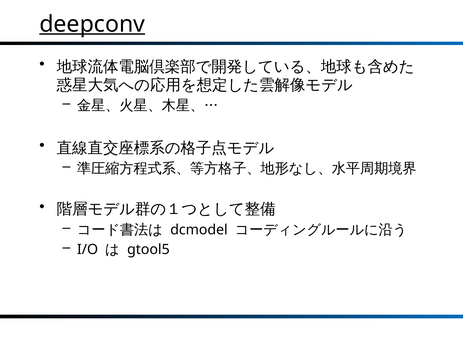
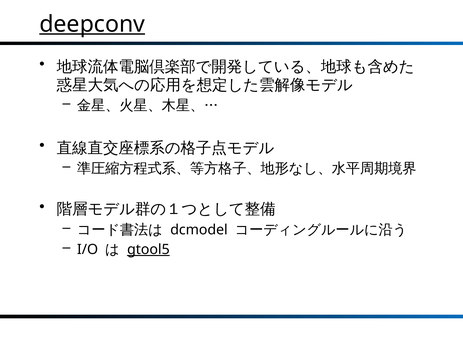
gtool5 underline: none -> present (148, 250)
